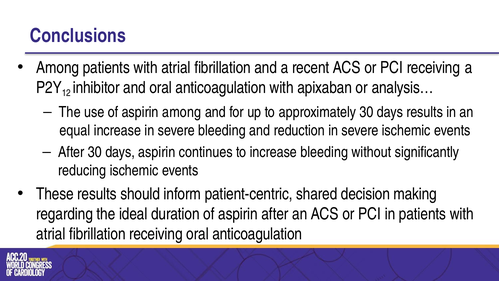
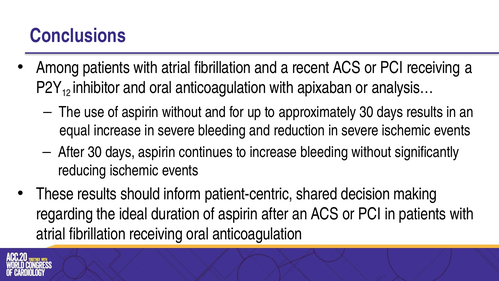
aspirin among: among -> without (182, 112)
